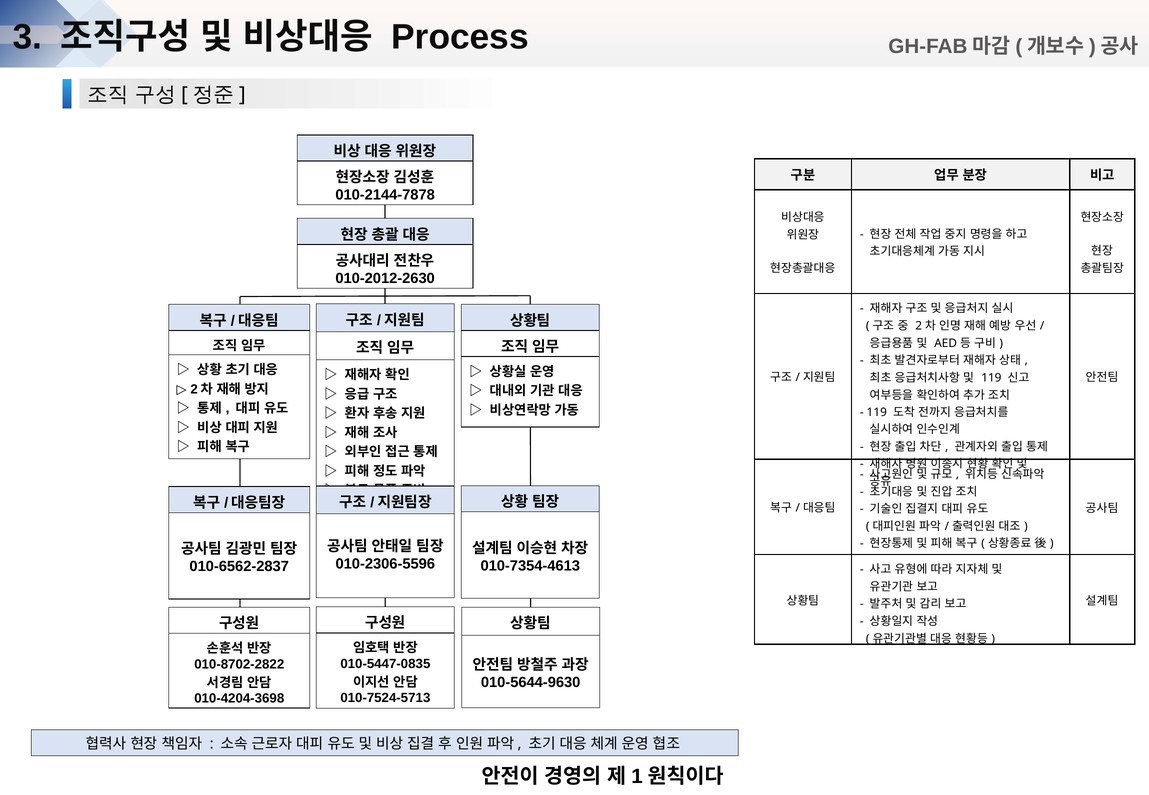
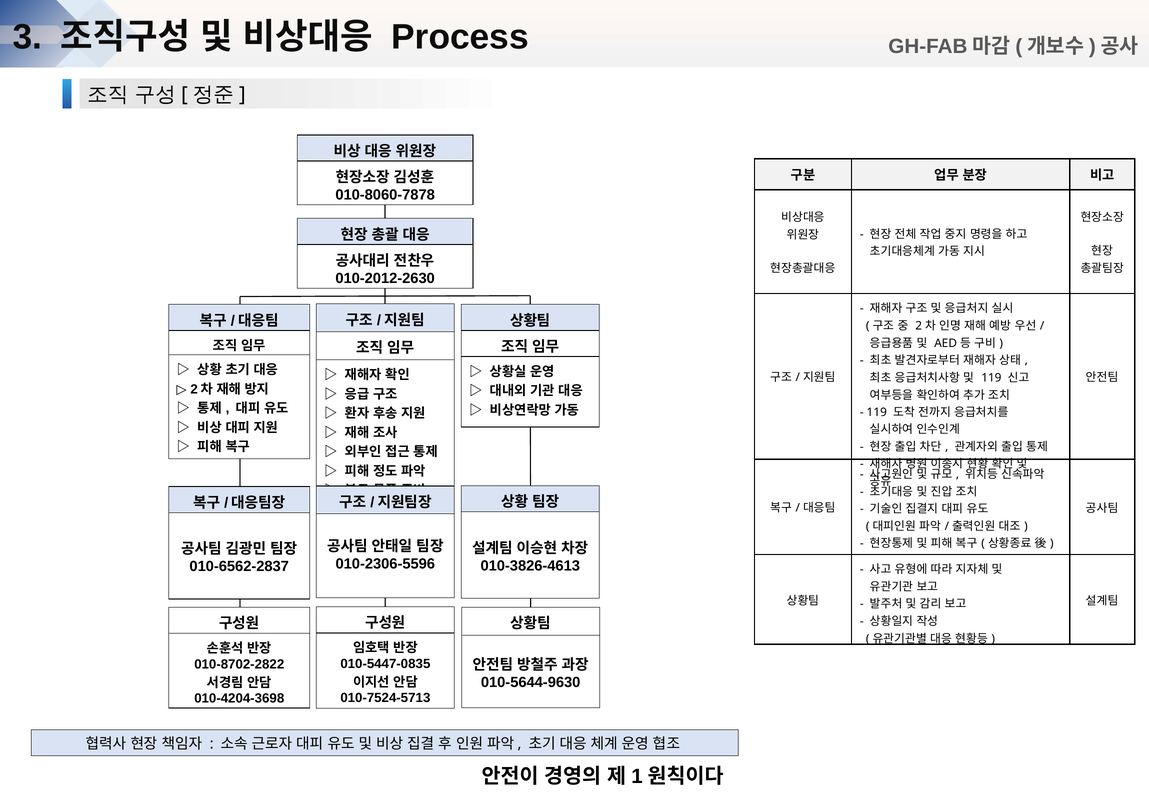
010-2144-7878: 010-2144-7878 -> 010-8060-7878 (385, 195)
010-7354-4613: 010-7354-4613 -> 010-3826-4613 (530, 566)
